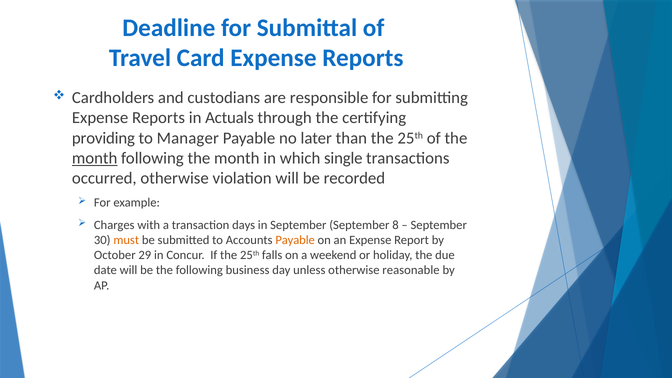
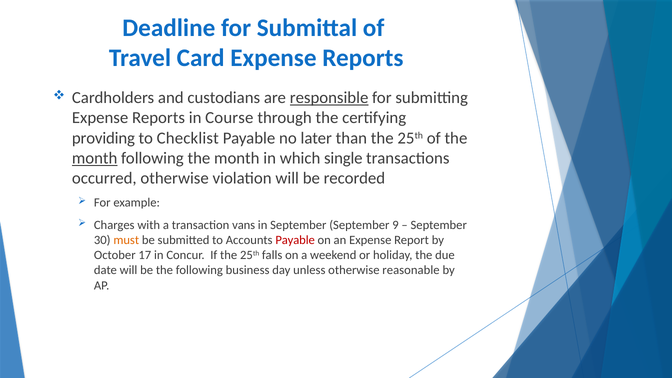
responsible underline: none -> present (329, 98)
Actuals: Actuals -> Course (229, 118)
Manager: Manager -> Checklist (188, 138)
days: days -> vans (244, 225)
8: 8 -> 9 (395, 225)
Payable colour: orange -> red (295, 240)
29: 29 -> 17 (145, 255)
